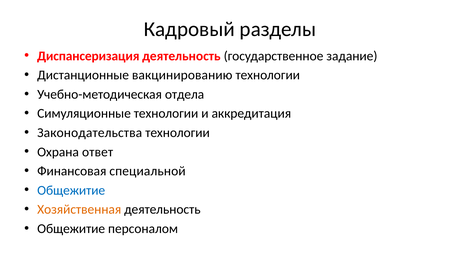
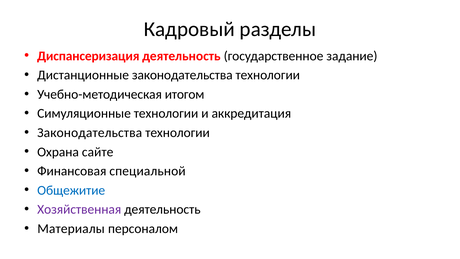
Дистанционные вакцинированию: вакцинированию -> законодательства (182, 75)
отдела: отдела -> итогом (185, 94)
ответ: ответ -> сайте (98, 152)
Хозяйственная colour: orange -> purple (79, 209)
Общежитие: Общежитие -> Материалы (71, 228)
